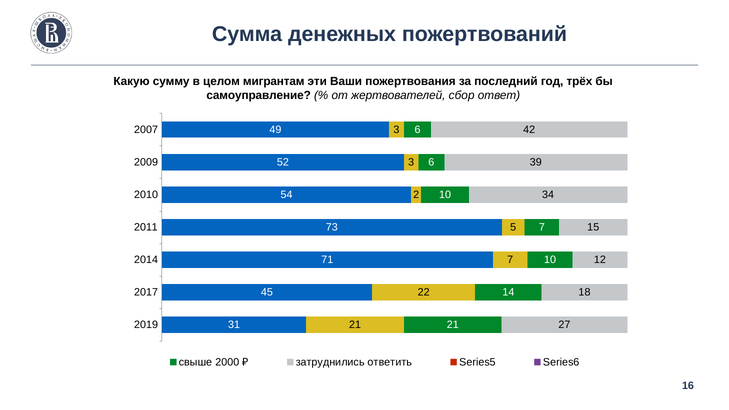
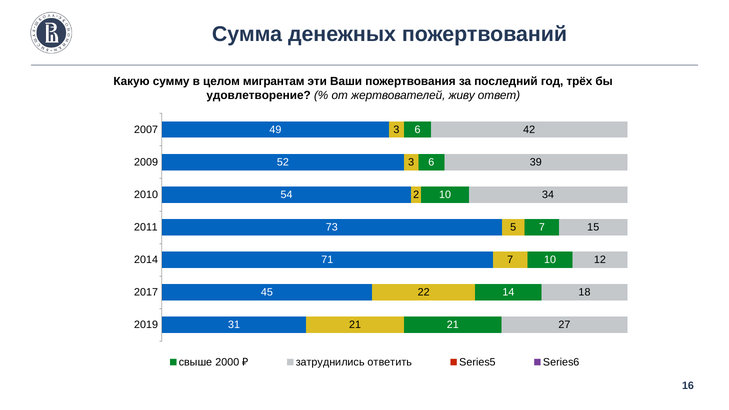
самоуправление: самоуправление -> удовлетворение (259, 96)
сбор: сбор -> живу (462, 96)
